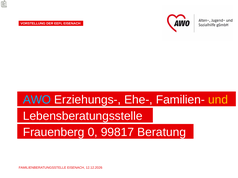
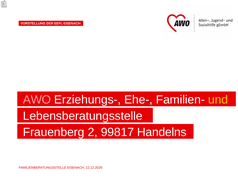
AWO colour: light blue -> pink (37, 100)
0: 0 -> 2 (93, 133)
Beratung: Beratung -> Handelns (162, 133)
